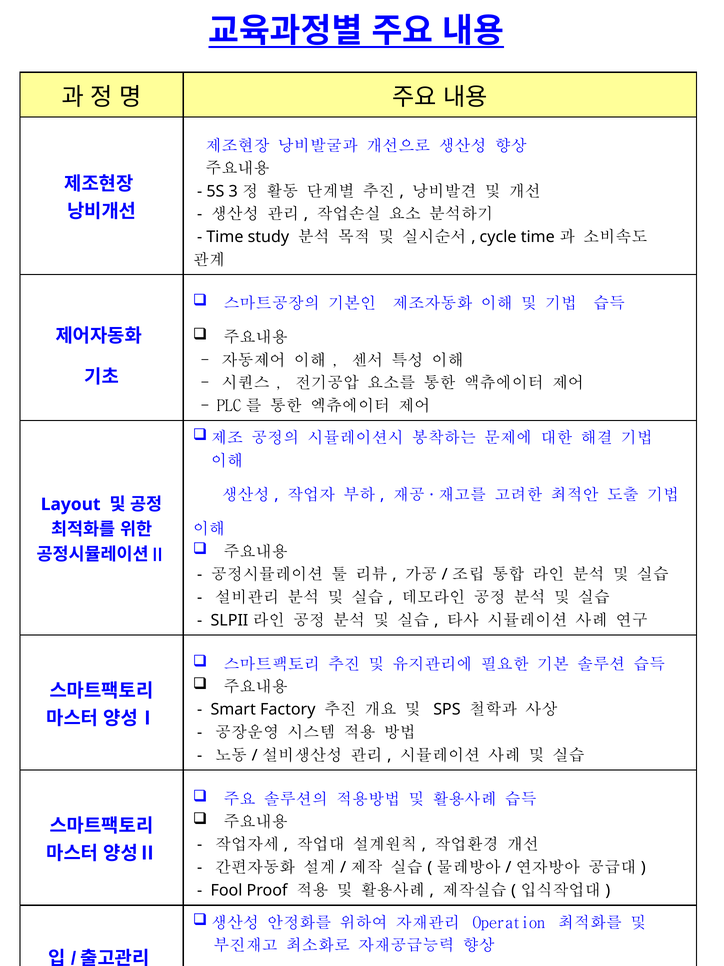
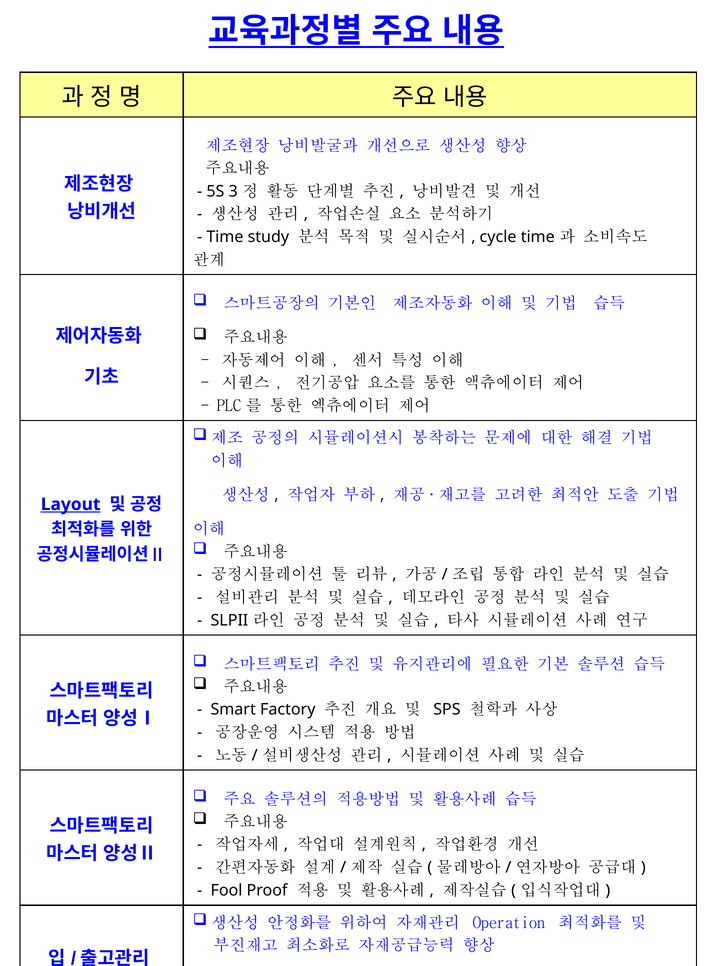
Layout underline: none -> present (71, 504)
